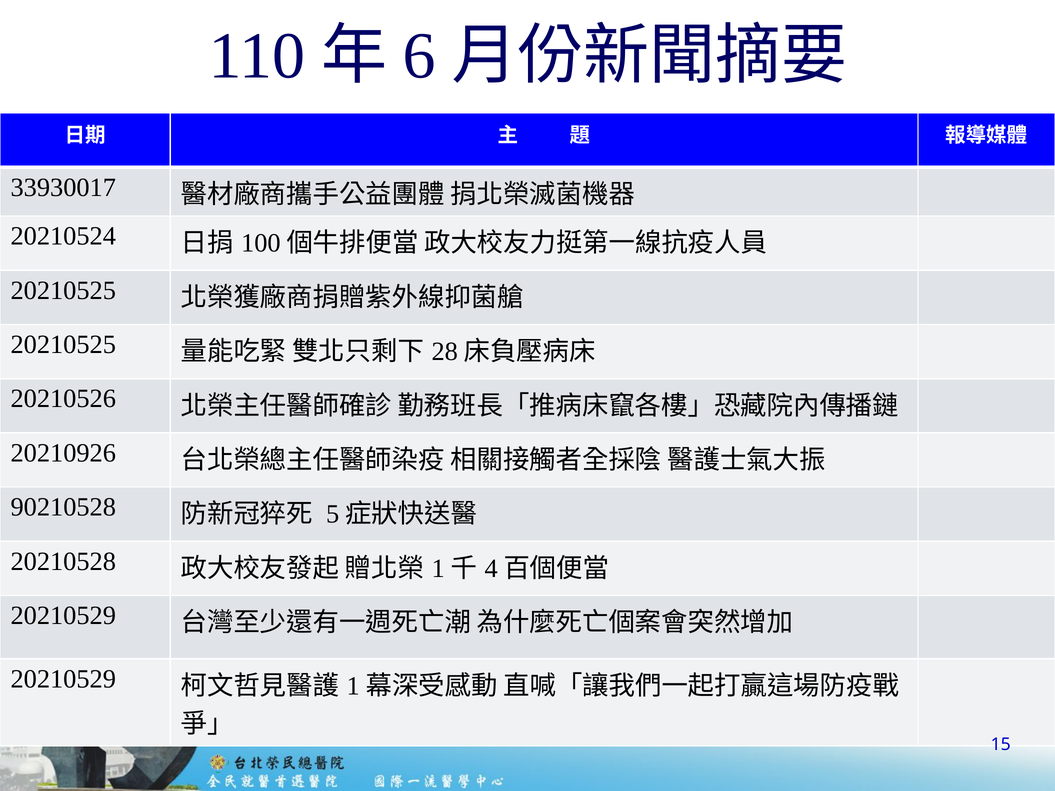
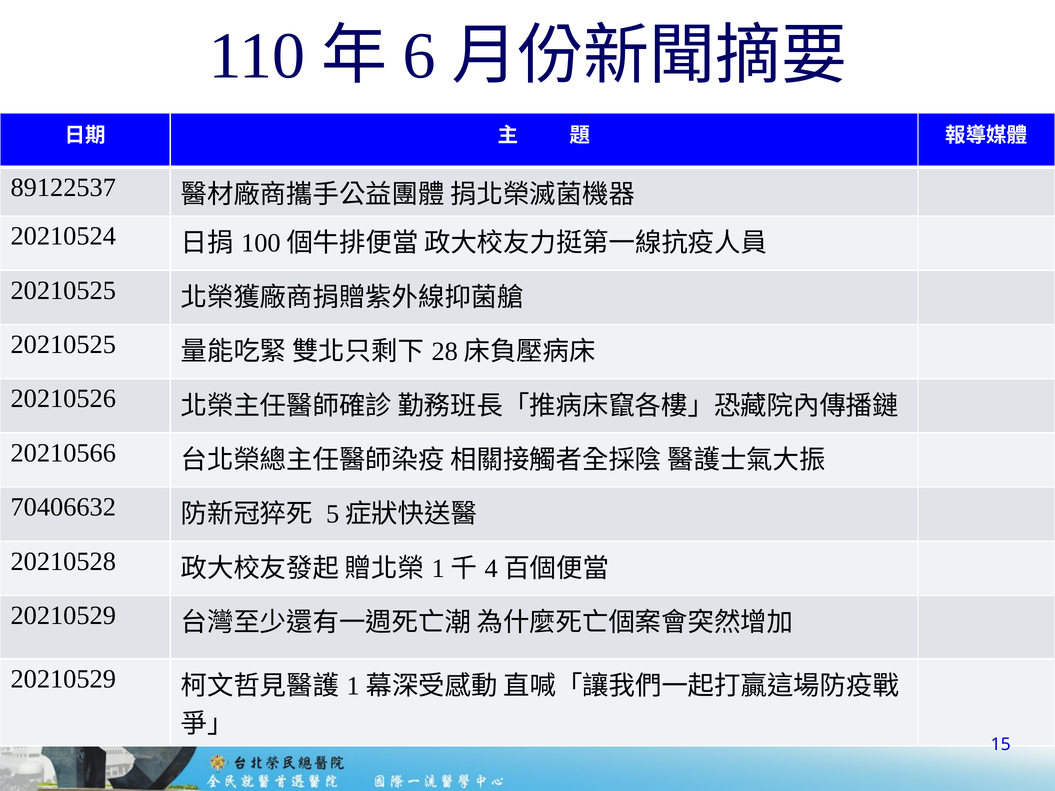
33930017: 33930017 -> 89122537 (63, 187)
20210926: 20210926 -> 20210566 (63, 453)
90210528: 90210528 -> 70406632 (63, 507)
